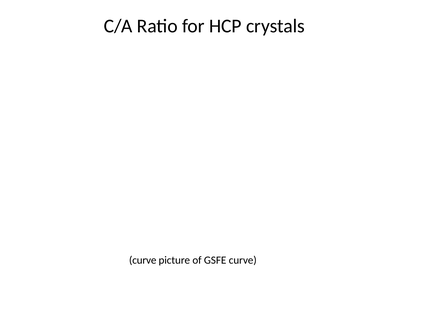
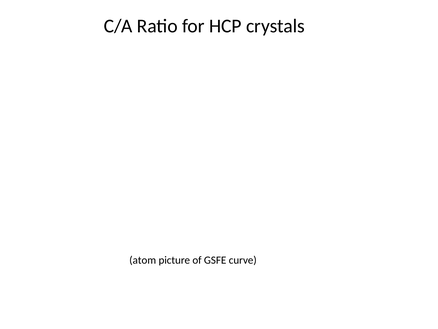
curve: curve -> atom (143, 260)
